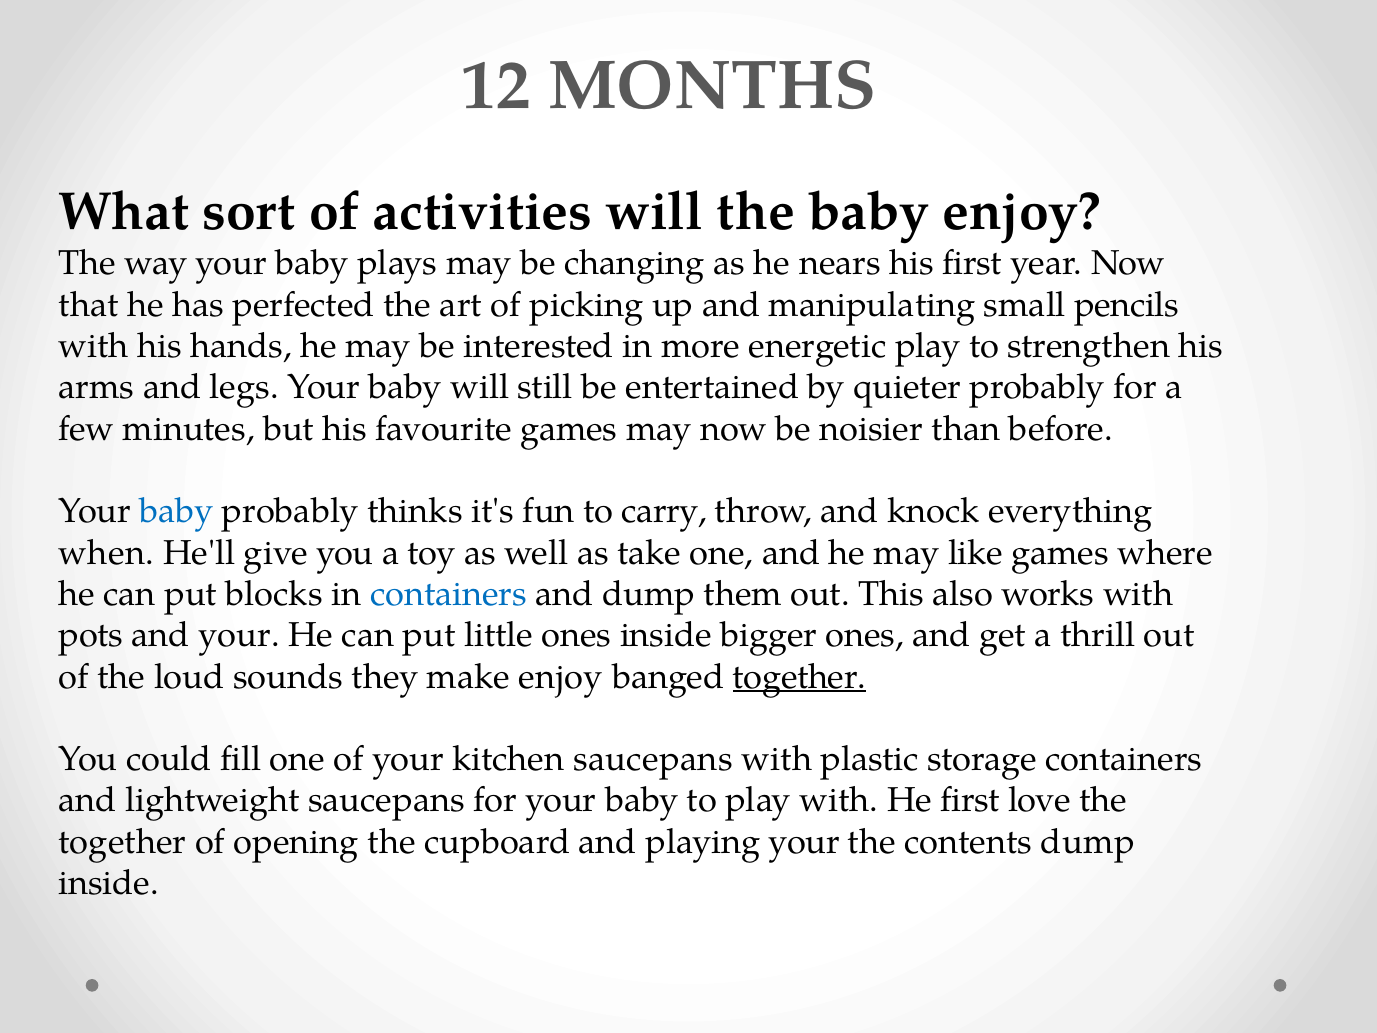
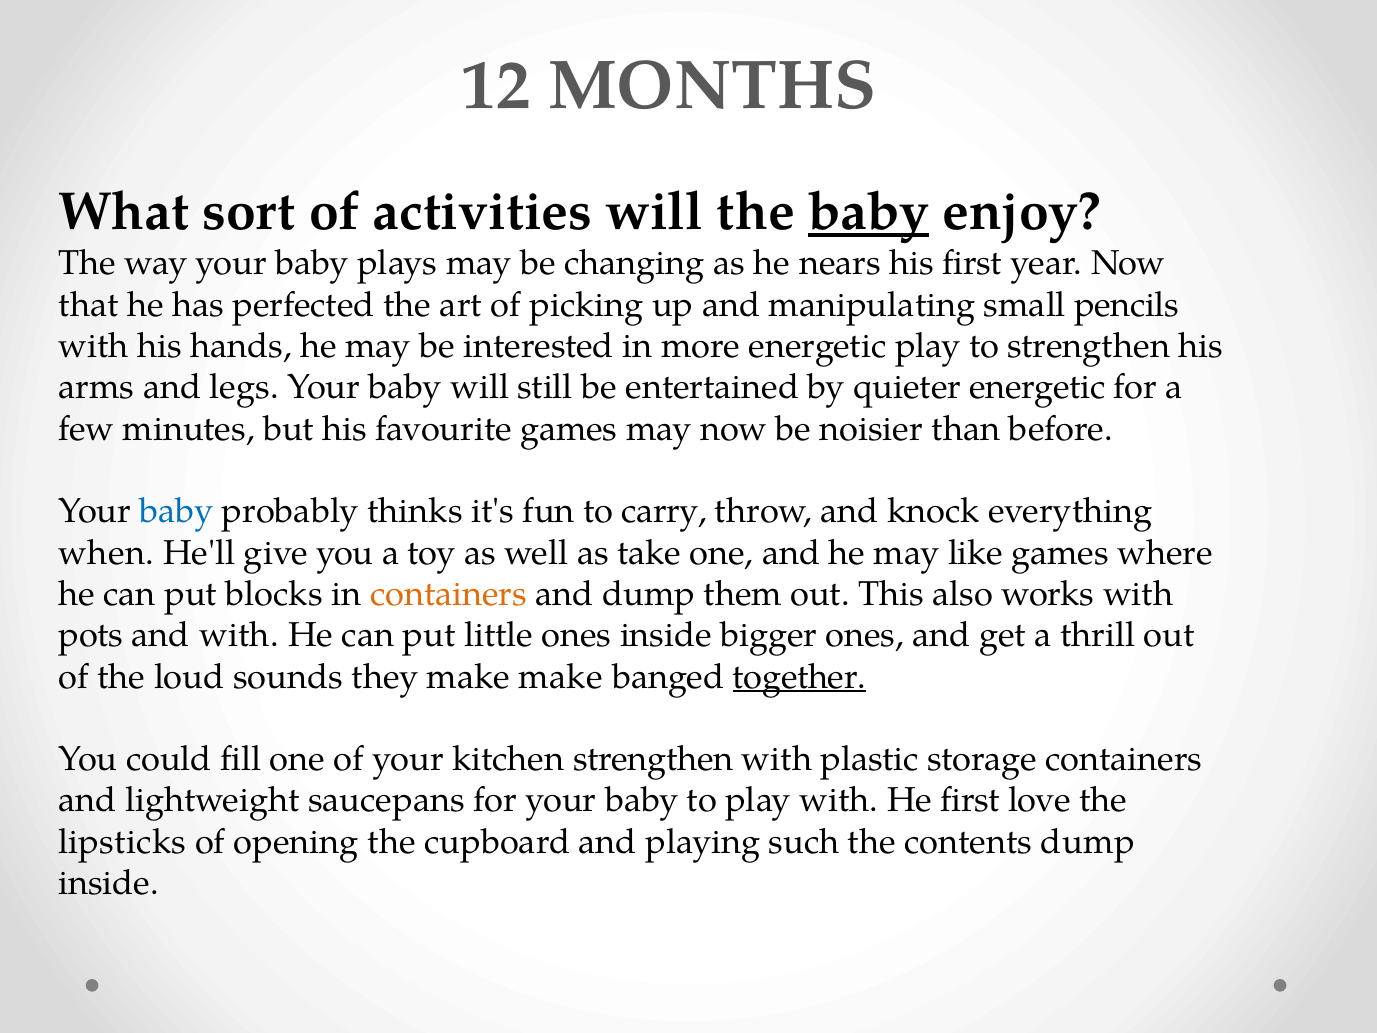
baby underline: none -> present (869, 212)
quieter probably: probably -> energetic (1037, 387)
containers colour: blue -> orange (449, 594)
and your: your -> with (239, 635)
make enjoy: enjoy -> make (561, 676)
kitchen saucepans: saucepans -> strengthen (653, 759)
together: together -> lipsticks (122, 842)
playing your: your -> such (804, 842)
